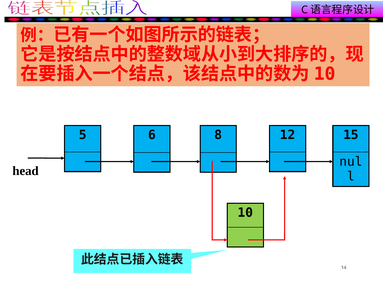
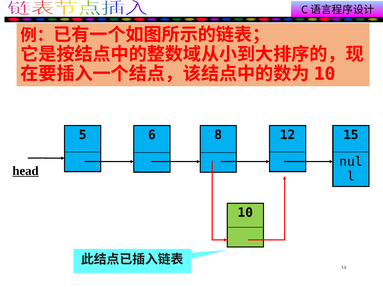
head underline: none -> present (26, 171)
